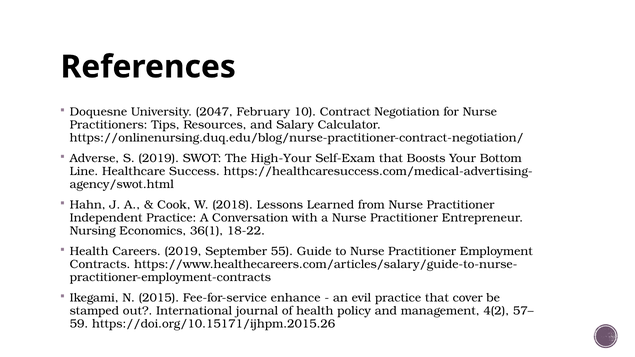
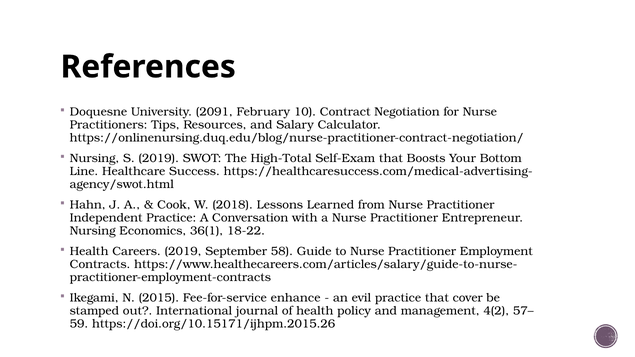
2047: 2047 -> 2091 (214, 112)
Adverse: Adverse -> Nursing (94, 159)
High-Your: High-Your -> High-Total (281, 159)
55: 55 -> 58 (282, 252)
